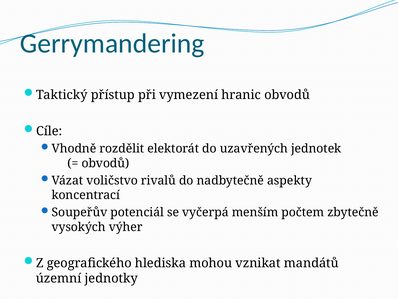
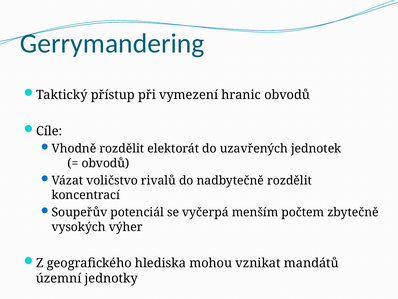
nadbytečně aspekty: aspekty -> rozdělit (289, 180)
